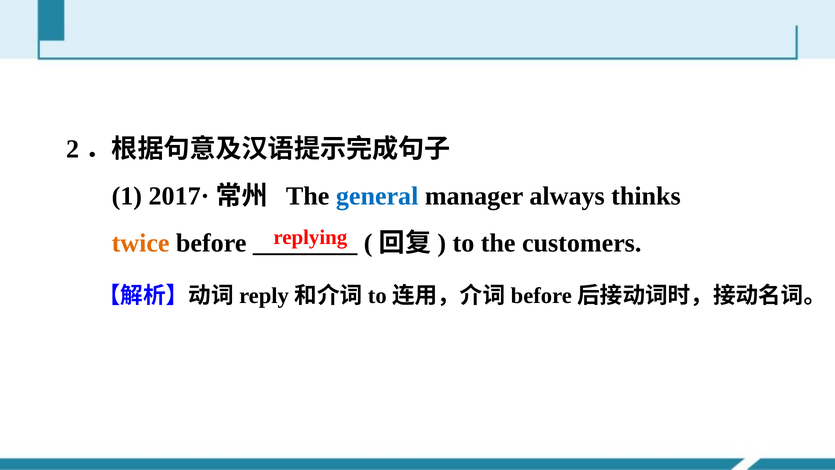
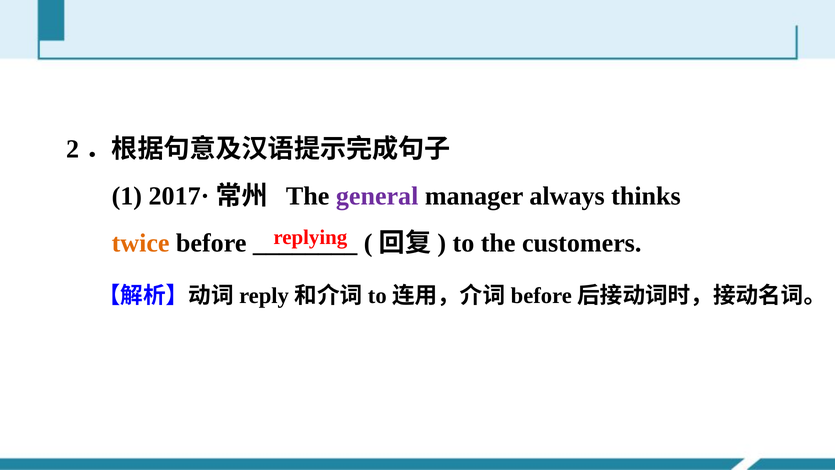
general colour: blue -> purple (377, 196)
